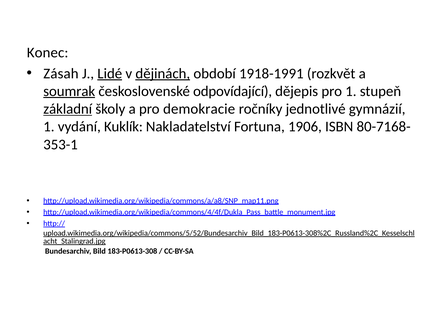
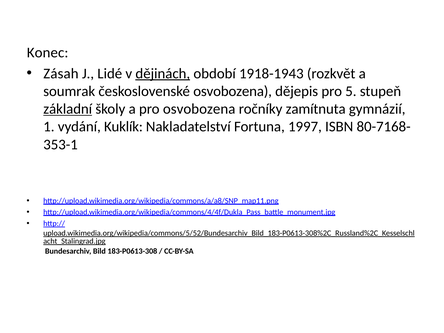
Lidé underline: present -> none (110, 73)
1918-1991: 1918-1991 -> 1918-1943 (271, 73)
soumrak underline: present -> none (69, 91)
československé odpovídající: odpovídající -> osvobozena (233, 91)
pro 1: 1 -> 5 (351, 91)
pro demokracie: demokracie -> osvobozena (199, 109)
jednotlivé: jednotlivé -> zamítnuta (316, 109)
1906: 1906 -> 1997 (305, 127)
